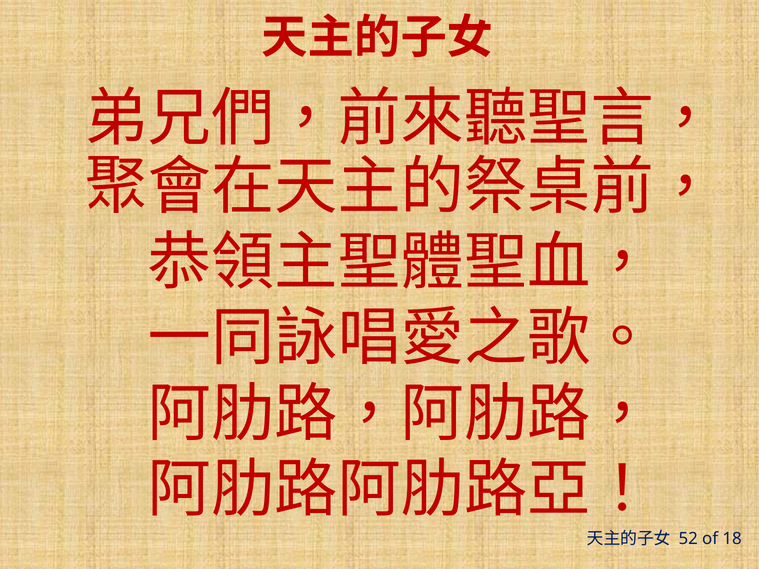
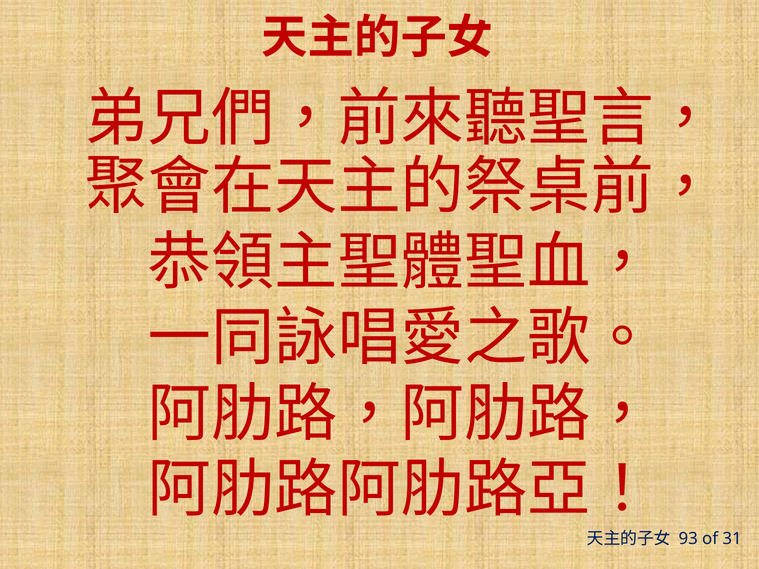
52: 52 -> 93 (688, 539)
18: 18 -> 31 (732, 539)
